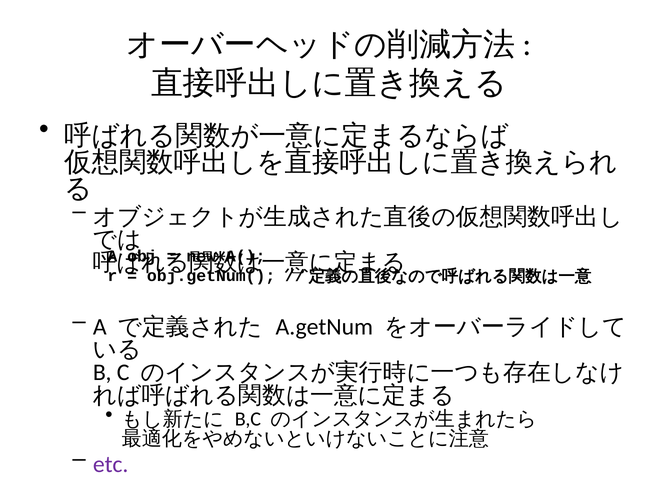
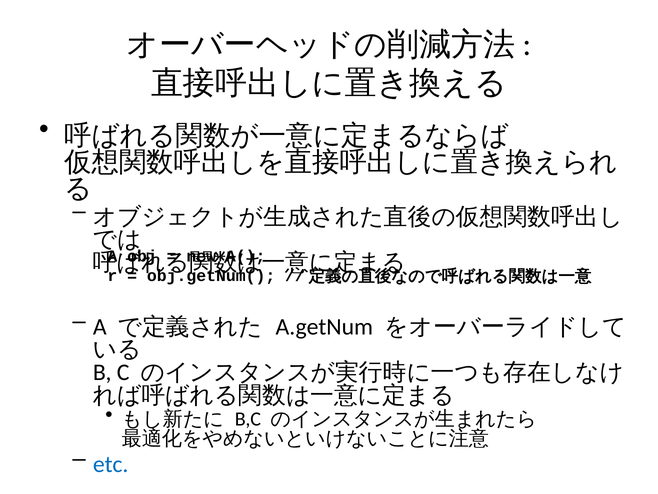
etc colour: purple -> blue (111, 464)
